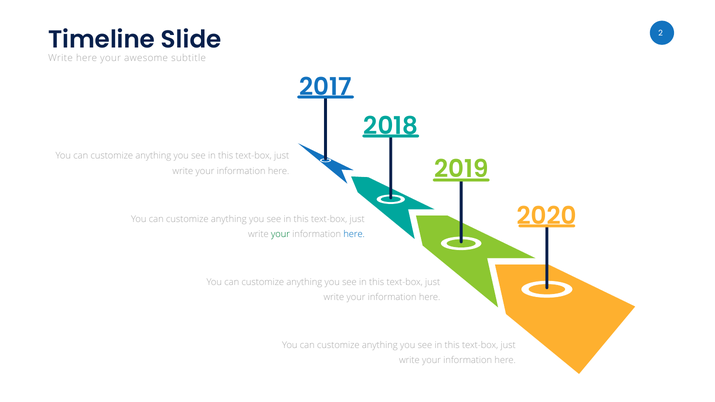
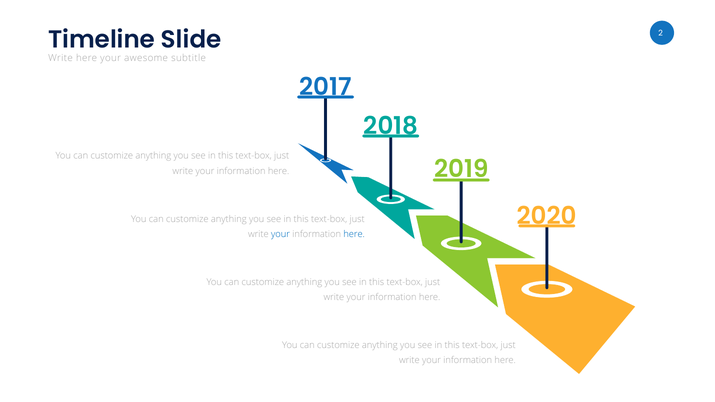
your colour: green -> blue (280, 234)
